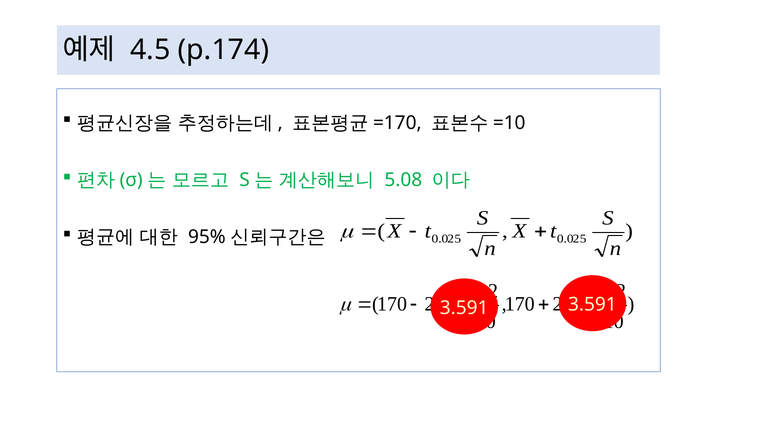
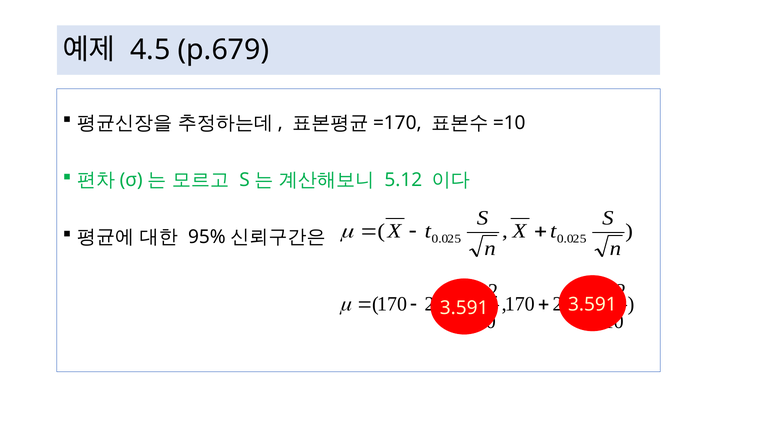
p.174: p.174 -> p.679 (223, 50)
5.08: 5.08 -> 5.12 (403, 180)
